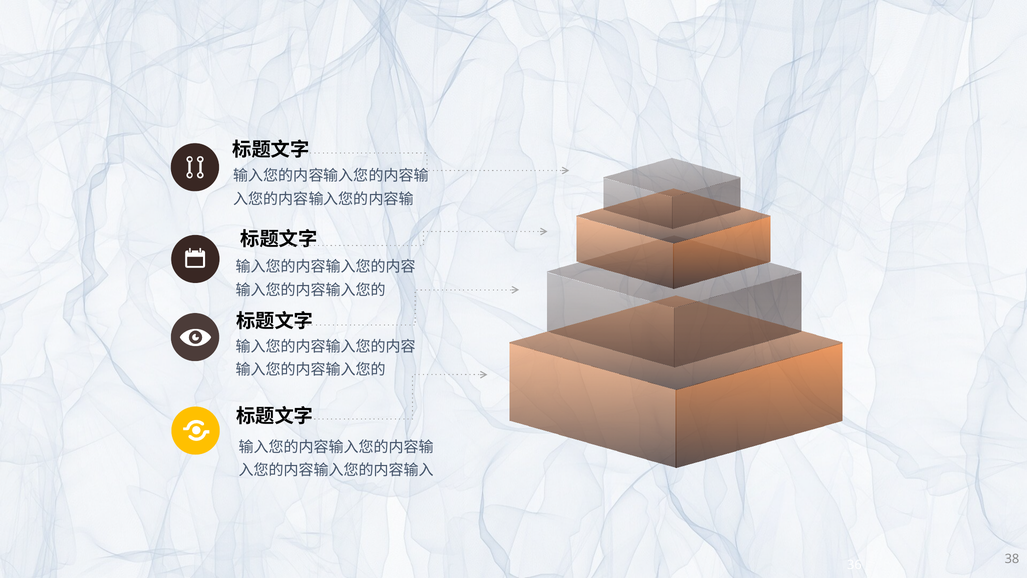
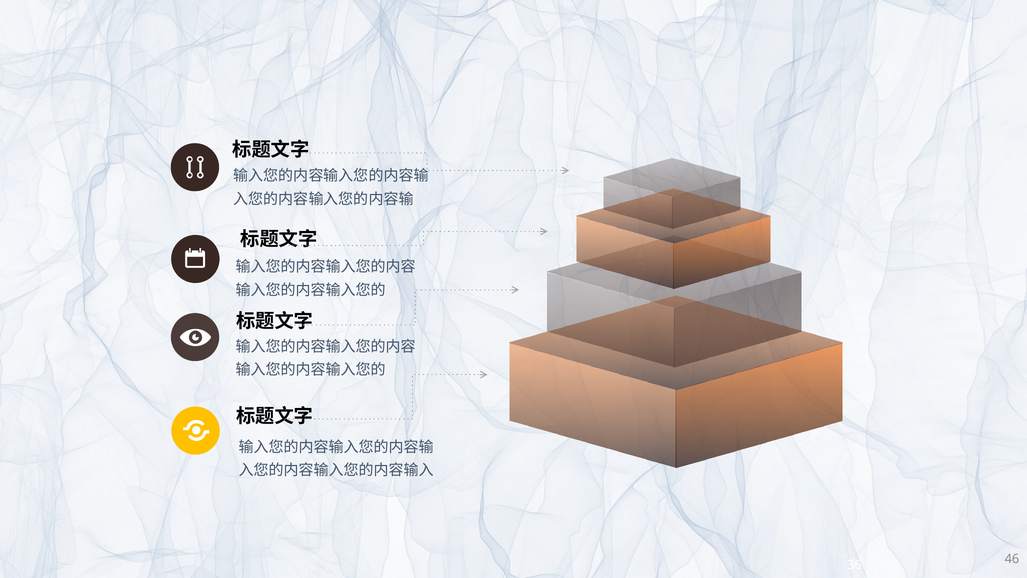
38: 38 -> 46 (1012, 559)
